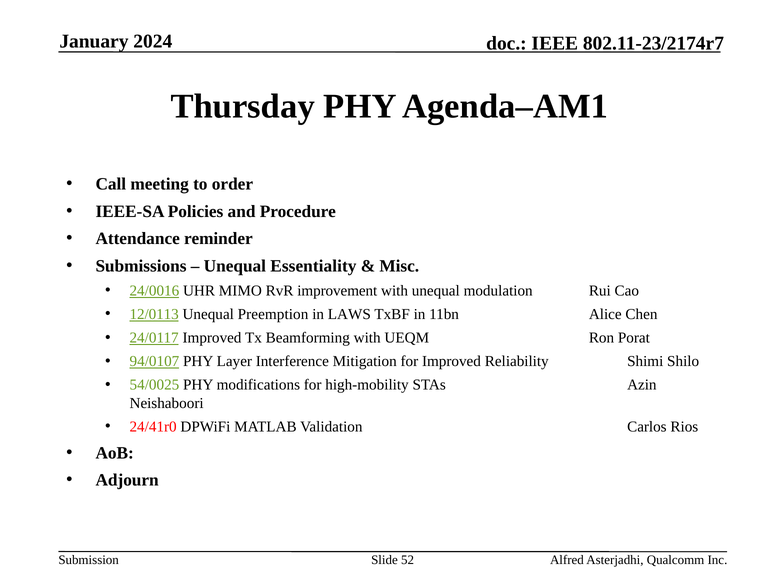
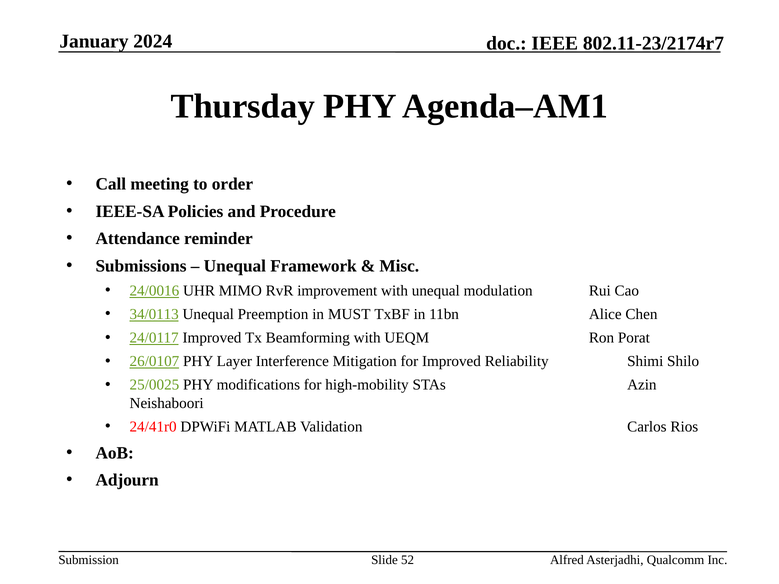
Essentiality: Essentiality -> Framework (314, 266)
12/0113: 12/0113 -> 34/0113 (154, 314)
LAWS: LAWS -> MUST (349, 314)
94/0107: 94/0107 -> 26/0107 (154, 362)
54/0025: 54/0025 -> 25/0025 (154, 385)
